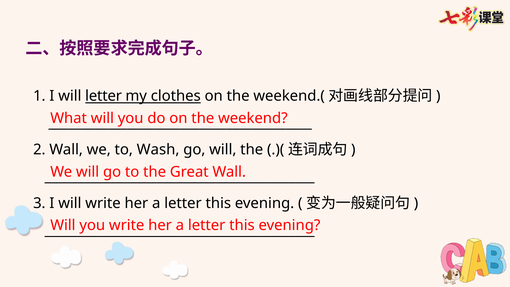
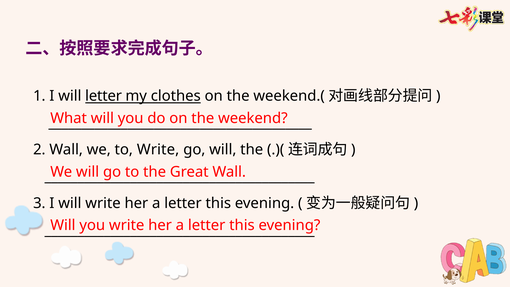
to Wash: Wash -> Write (158, 149)
